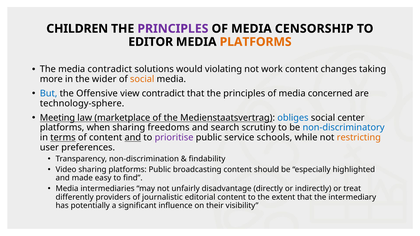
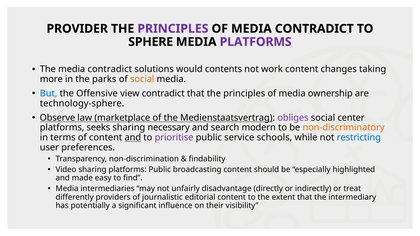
CHILDREN: CHILDREN -> PROVIDER (77, 29)
OF MEDIA CENSORSHIP: CENSORSHIP -> CONTRADICT (314, 29)
EDITOR: EDITOR -> SPHERE (151, 42)
PLATFORMS colour: orange -> purple (256, 42)
violating: violating -> contents (224, 69)
wider: wider -> parks (104, 79)
concerned: concerned -> ownership (330, 94)
Meeting: Meeting -> Observe (57, 118)
obliges colour: blue -> purple (293, 118)
when: when -> seeks (98, 128)
freedoms: freedoms -> necessary (169, 128)
scrutiny: scrutiny -> modern (259, 128)
non-discriminatory colour: blue -> orange (344, 128)
terms underline: present -> none (63, 138)
restricting colour: orange -> blue (359, 138)
